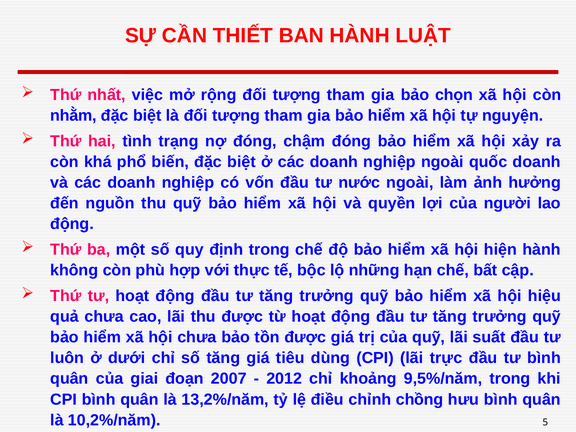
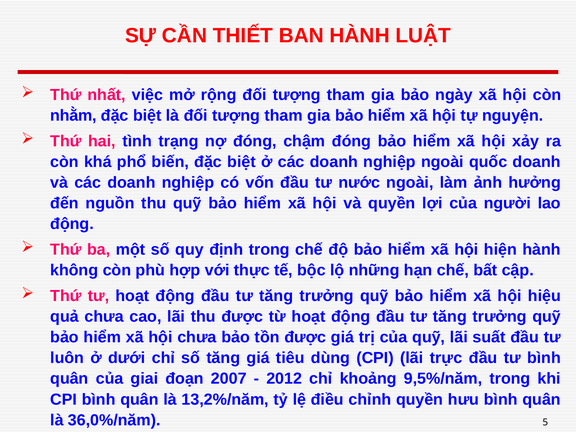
chọn: chọn -> ngày (454, 95)
chỉnh chồng: chồng -> quyền (420, 399)
10,2%/năm: 10,2%/năm -> 36,0%/năm (114, 420)
